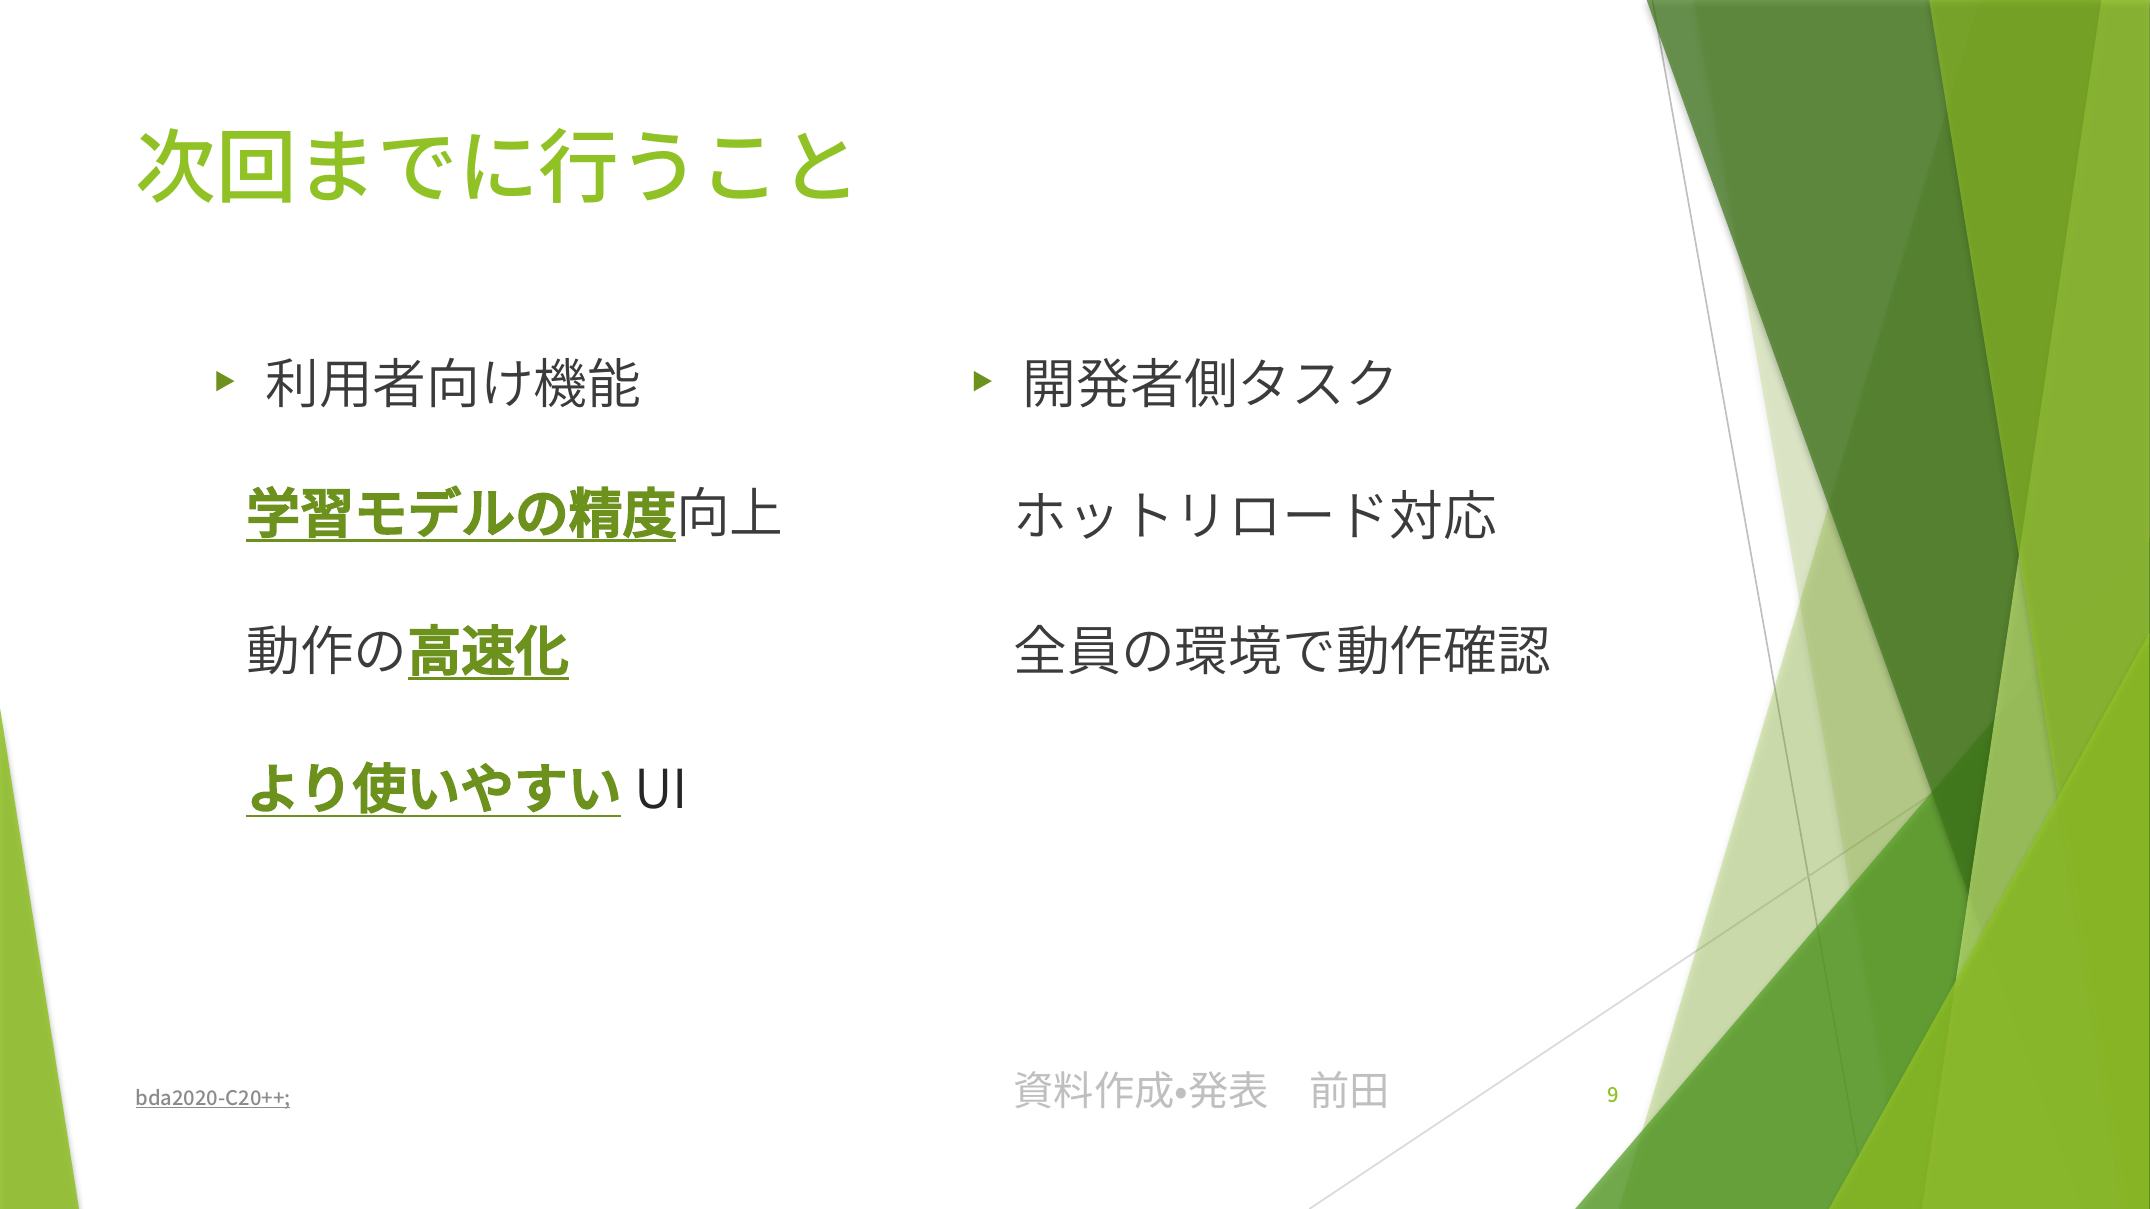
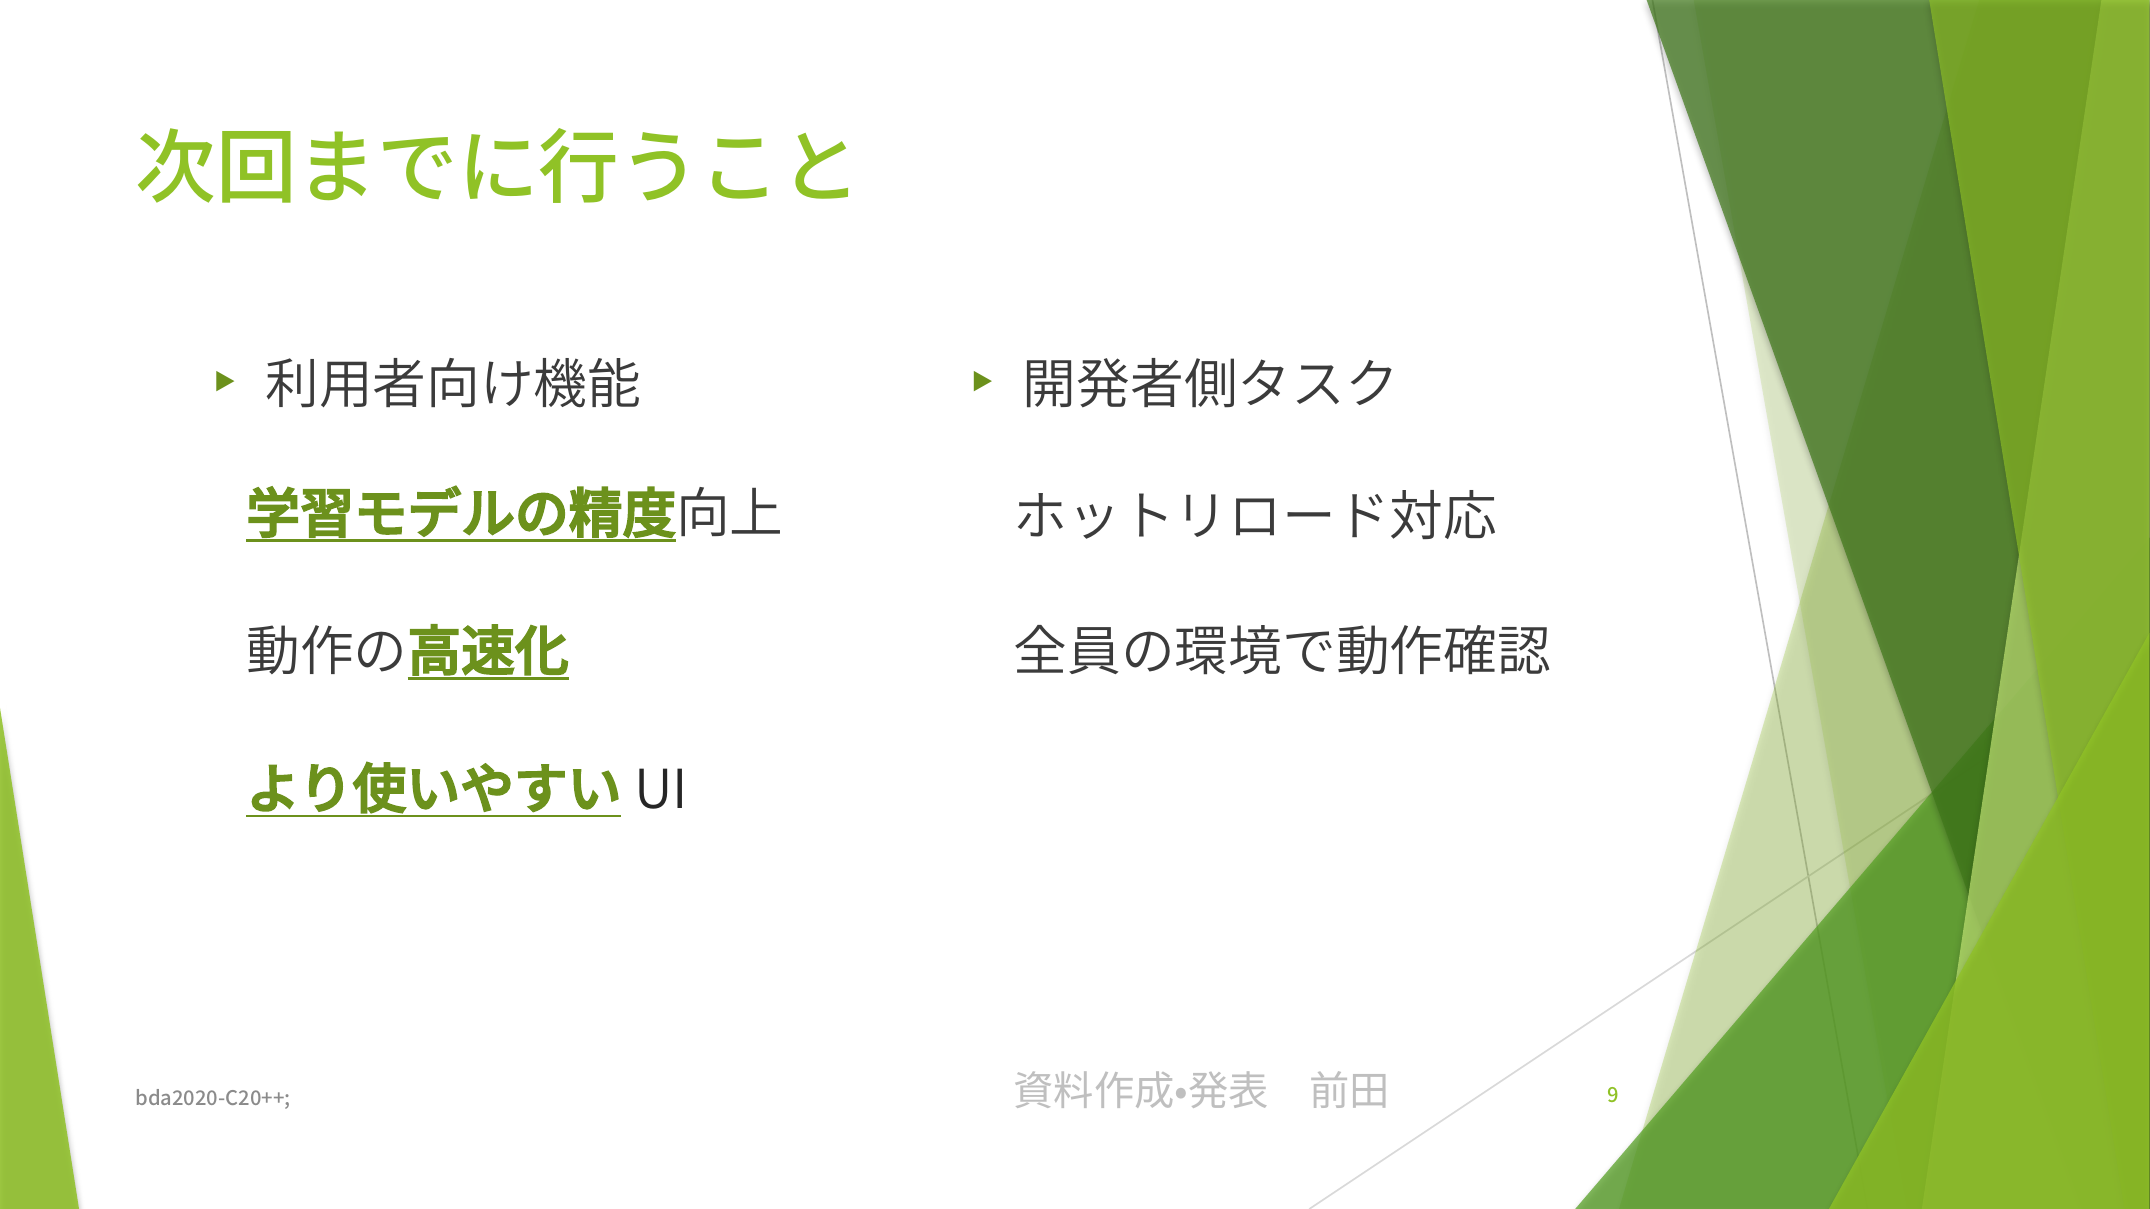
bda2020-C20++ underline: present -> none (213, 1099)
